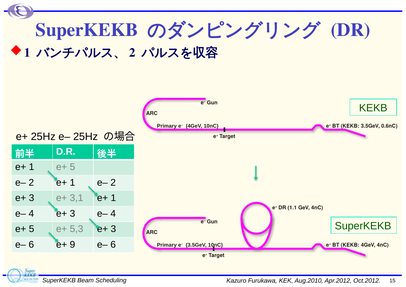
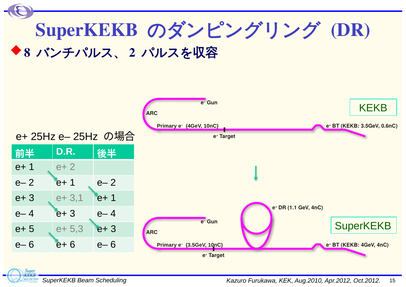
1: 1 -> 8 (27, 53)
1 e+ 5: 5 -> 2 (72, 167)
9: 9 -> 6 (72, 245)
